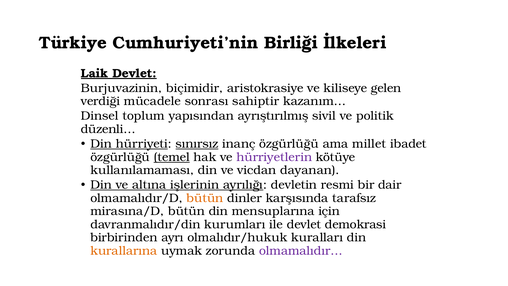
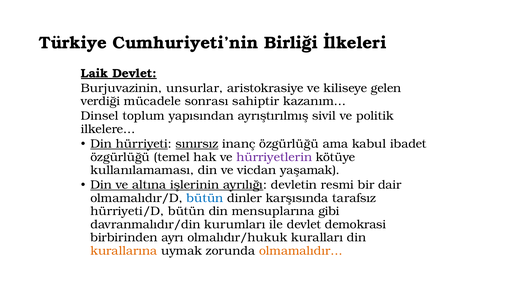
biçimidir: biçimidir -> unsurlar (195, 88)
düzenli…: düzenli… -> ilkelere… (108, 129)
millet: millet -> kabul (369, 144)
temel underline: present -> none (172, 157)
dayanan: dayanan -> yaşamak (310, 170)
bütün colour: orange -> blue (205, 198)
mirasına/D: mirasına/D -> hürriyeti/D (127, 211)
için: için -> gibi (329, 211)
olmamalıdır… colour: purple -> orange (301, 250)
